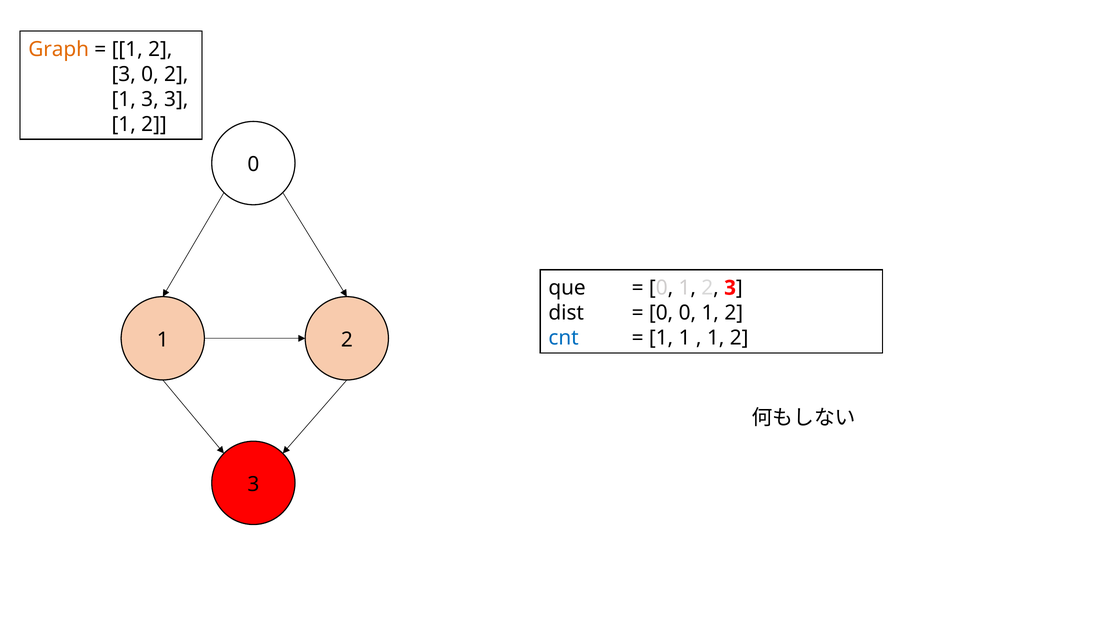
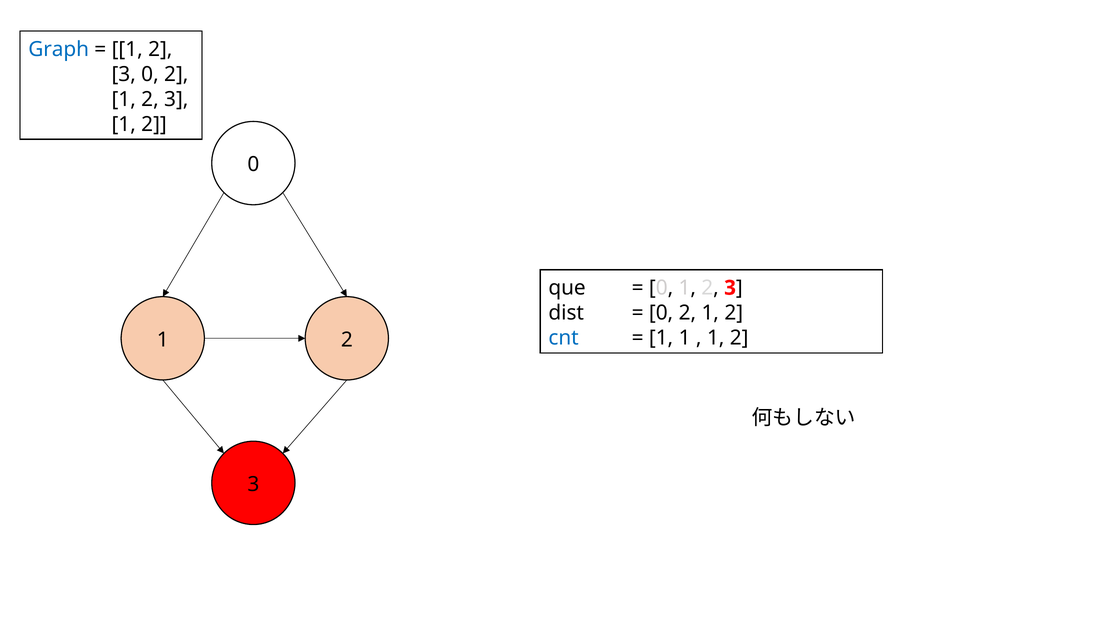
Graph colour: orange -> blue (59, 49)
3: 3 -> 2 (150, 99)
0: 0 -> 2 (687, 313)
